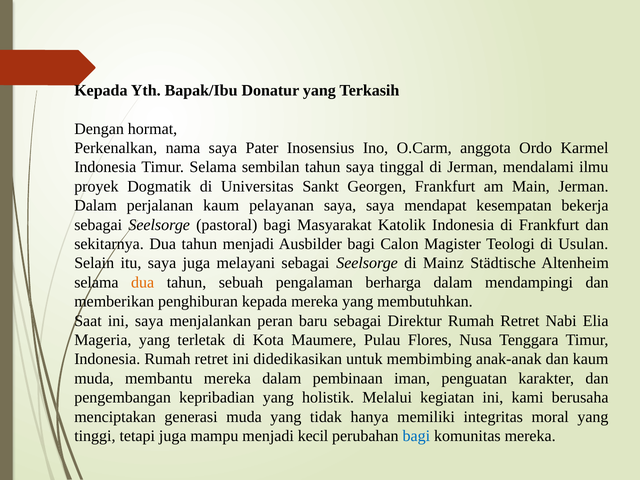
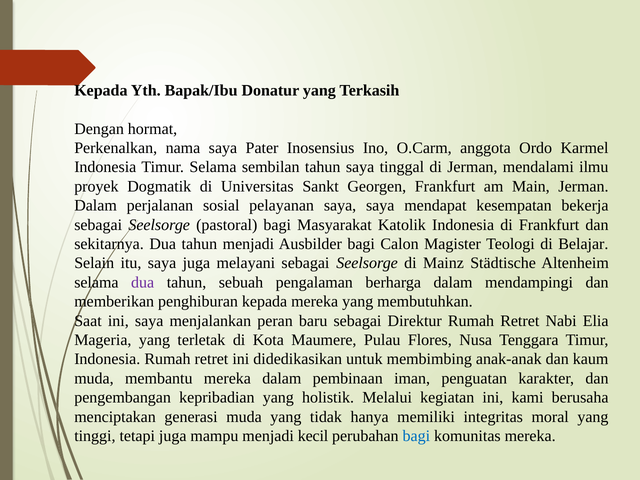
perjalanan kaum: kaum -> sosial (221, 206)
Usulan: Usulan -> Belajar (583, 244)
dua colour: orange -> purple (143, 282)
